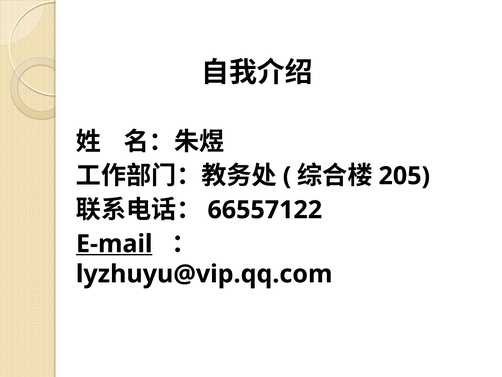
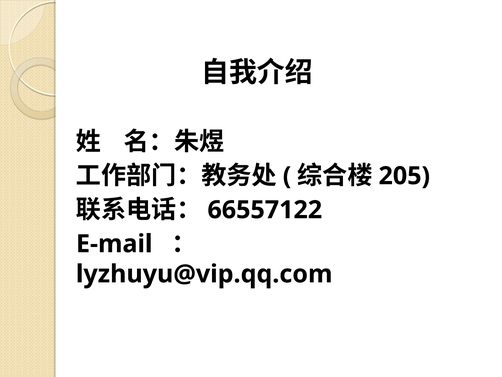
E-mail underline: present -> none (114, 244)
